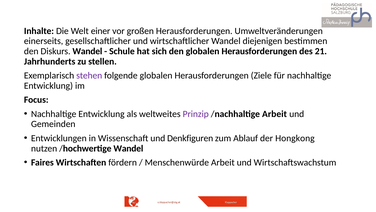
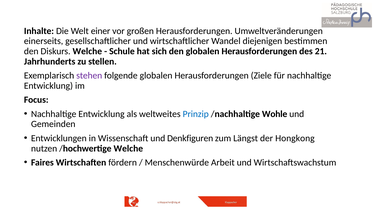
Diskurs Wandel: Wandel -> Welche (87, 51)
Prinzip colour: purple -> blue (196, 114)
/nachhaltige Arbeit: Arbeit -> Wohle (275, 114)
Ablauf: Ablauf -> Längst (246, 138)
/hochwertige Wandel: Wandel -> Welche (128, 148)
